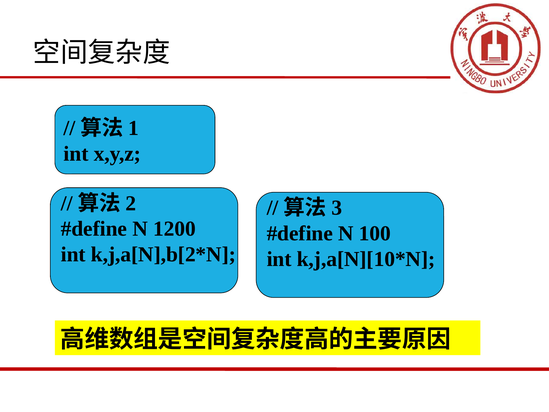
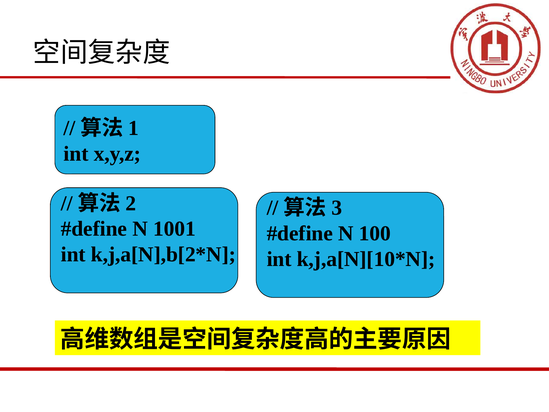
1200: 1200 -> 1001 (174, 229)
